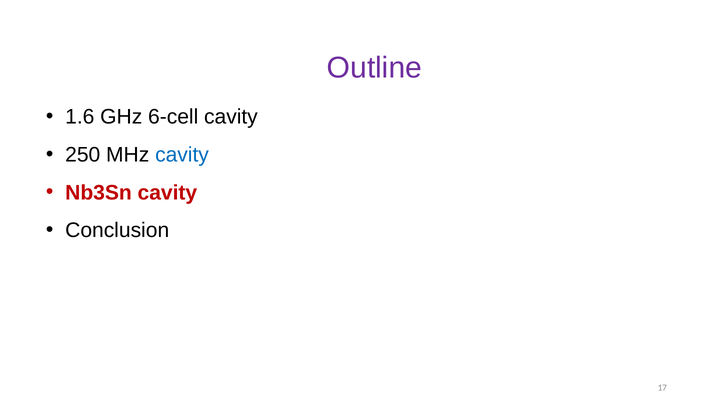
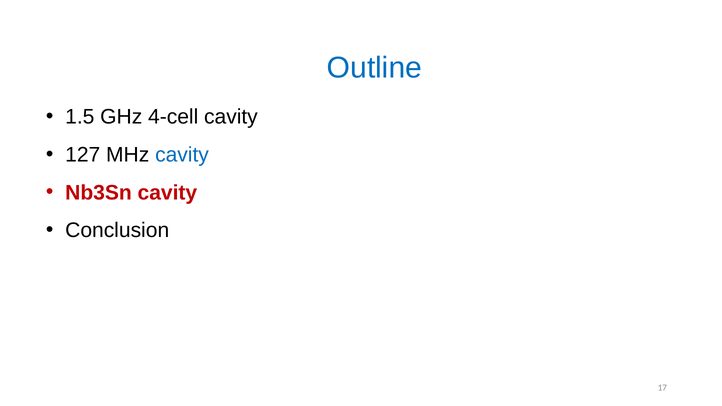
Outline colour: purple -> blue (375, 68)
1.6: 1.6 -> 1.5 (80, 117)
6-cell: 6-cell -> 4-cell (173, 117)
250: 250 -> 127 (83, 155)
